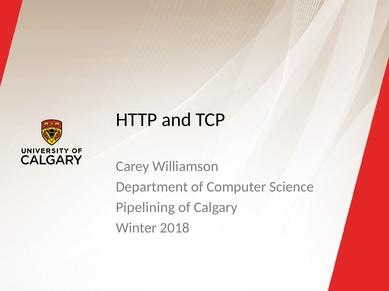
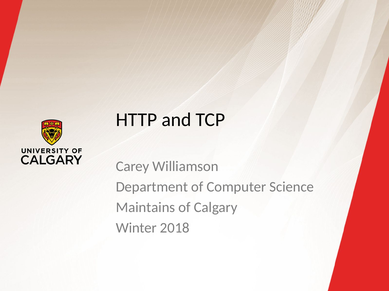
Pipelining: Pipelining -> Maintains (145, 208)
